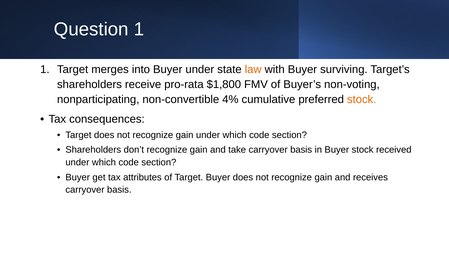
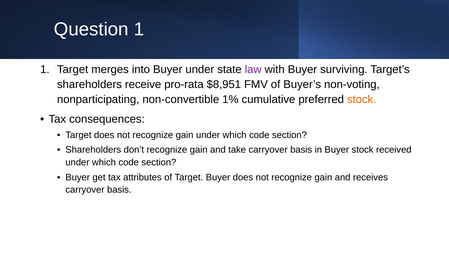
law colour: orange -> purple (253, 69)
$1,800: $1,800 -> $8,951 (224, 84)
4%: 4% -> 1% (230, 99)
